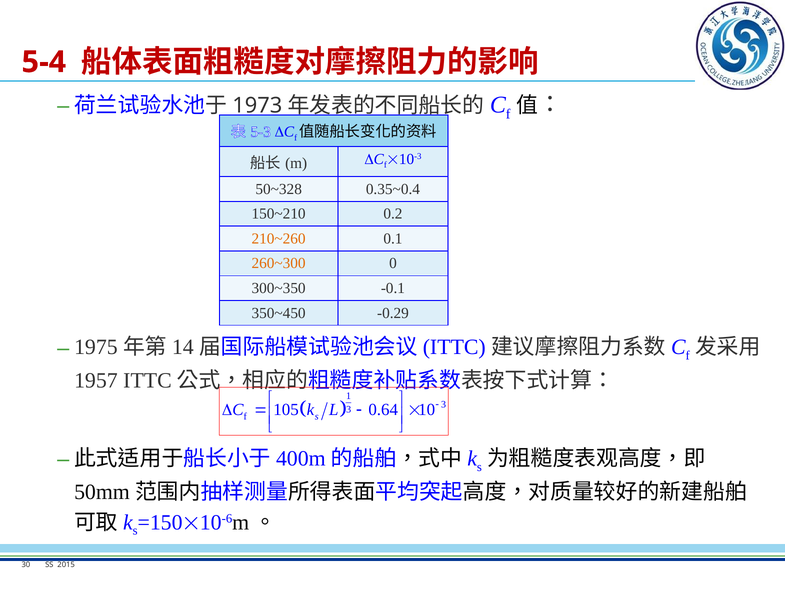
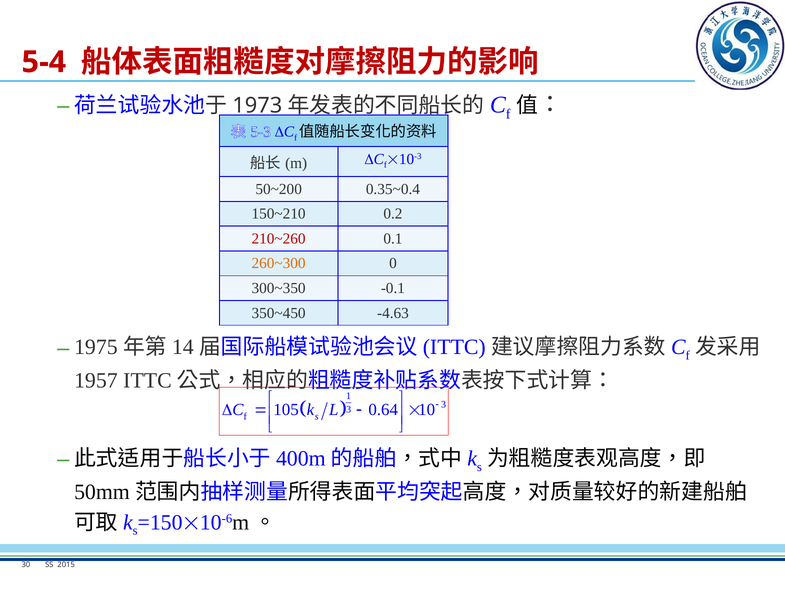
50~328: 50~328 -> 50~200 (279, 189)
210~260 colour: orange -> red (279, 239)
-0.29: -0.29 -> -4.63 (393, 313)
